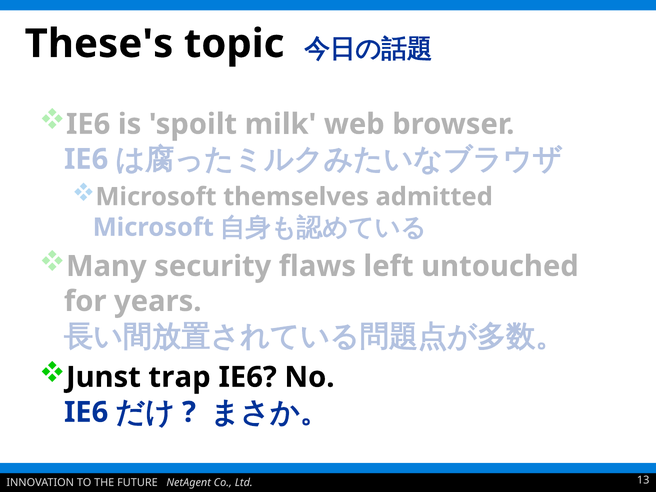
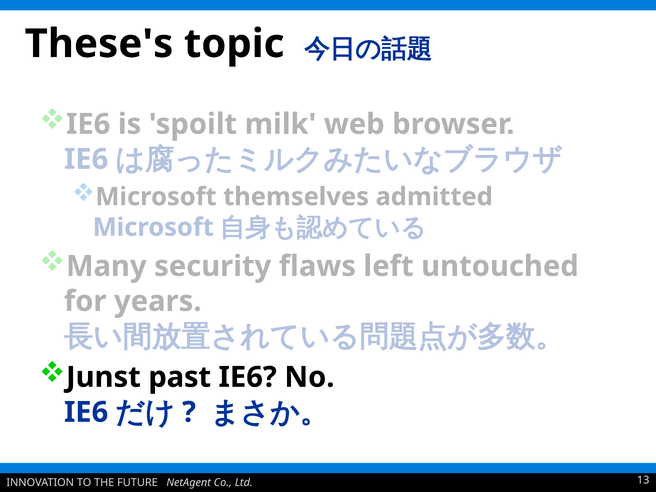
trap: trap -> past (180, 377)
